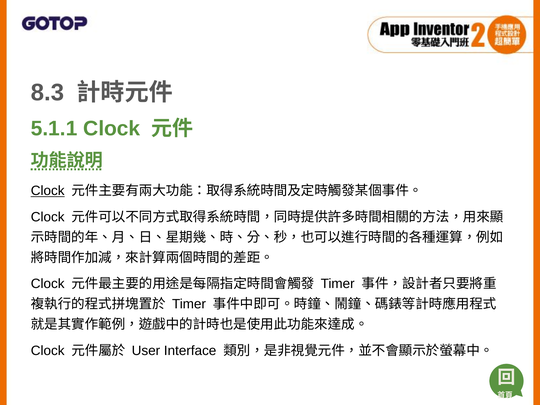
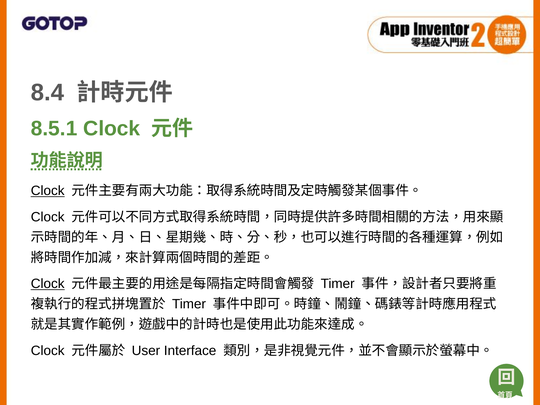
8.3: 8.3 -> 8.4 (47, 93)
5.1.1: 5.1.1 -> 8.5.1 (54, 128)
Clock underline: none -> present (48, 284)
